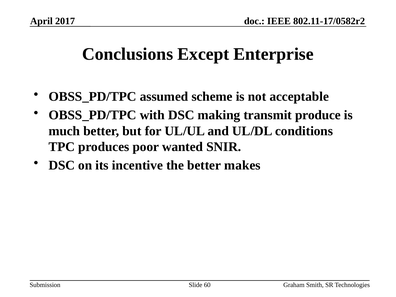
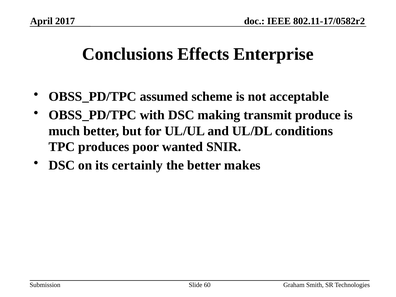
Except: Except -> Effects (203, 54)
incentive: incentive -> certainly (137, 165)
